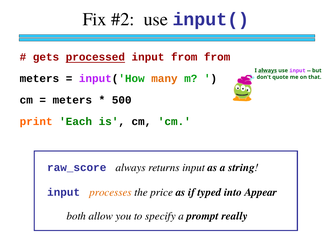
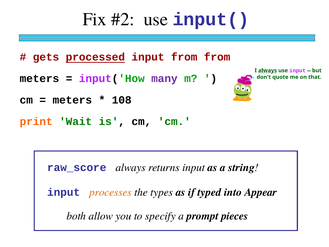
many colour: orange -> purple (164, 79)
500: 500 -> 108 (122, 100)
Each: Each -> Wait (76, 121)
price: price -> types (162, 192)
really: really -> pieces (235, 216)
